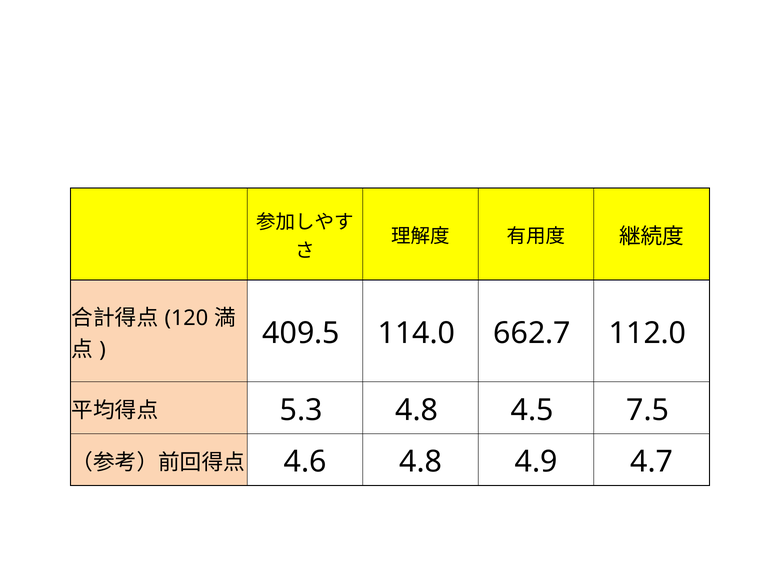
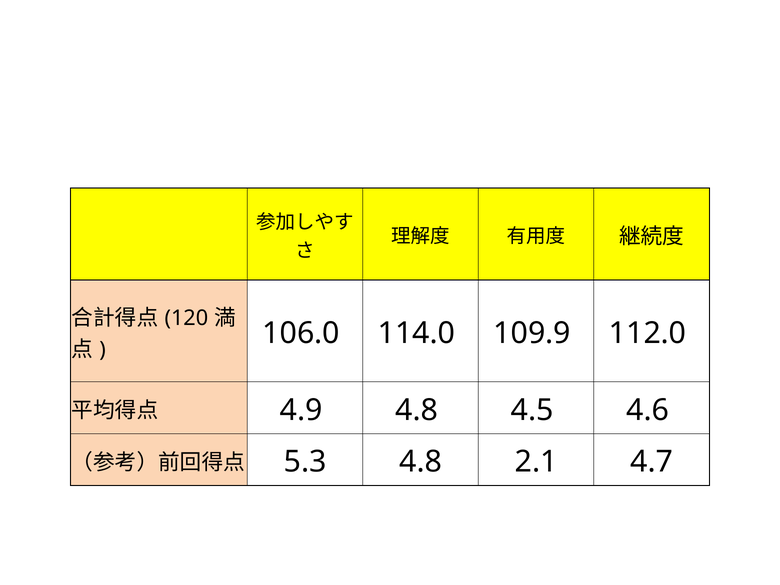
409.5: 409.5 -> 106.0 (301, 333)
662.7: 662.7 -> 109.9 (532, 333)
5.3: 5.3 -> 4.9 (301, 410)
7.5: 7.5 -> 4.6 (648, 410)
4.6: 4.6 -> 5.3 (305, 462)
4.9: 4.9 -> 2.1 (536, 462)
